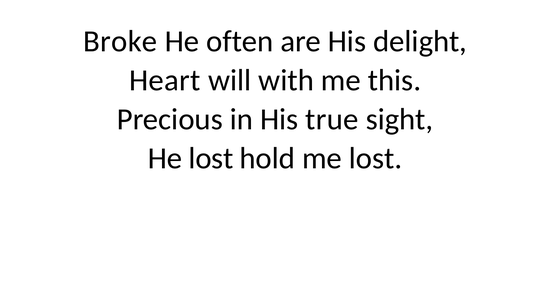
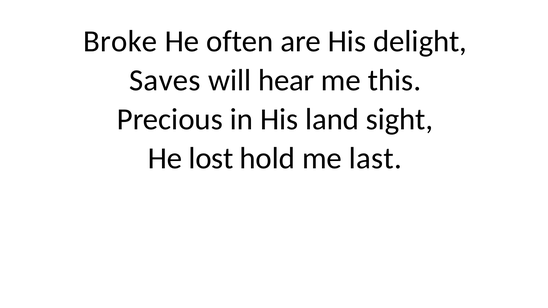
Heart: Heart -> Saves (165, 80)
with: with -> hear (286, 80)
true: true -> land (332, 119)
me lost: lost -> last (375, 158)
